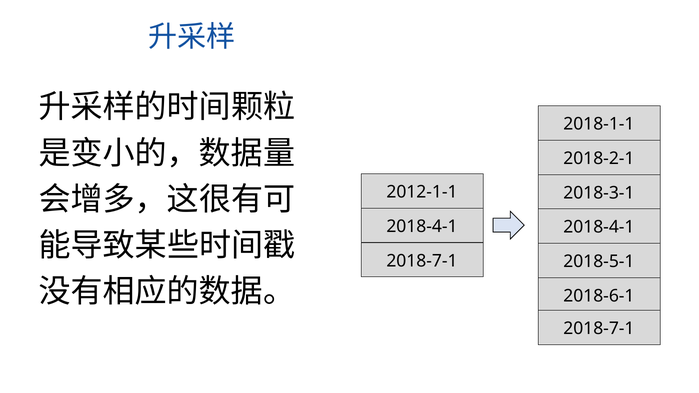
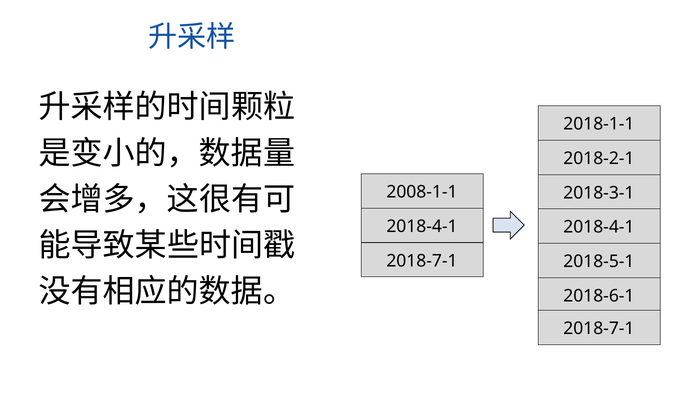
2012-1-1: 2012-1-1 -> 2008-1-1 (422, 192)
